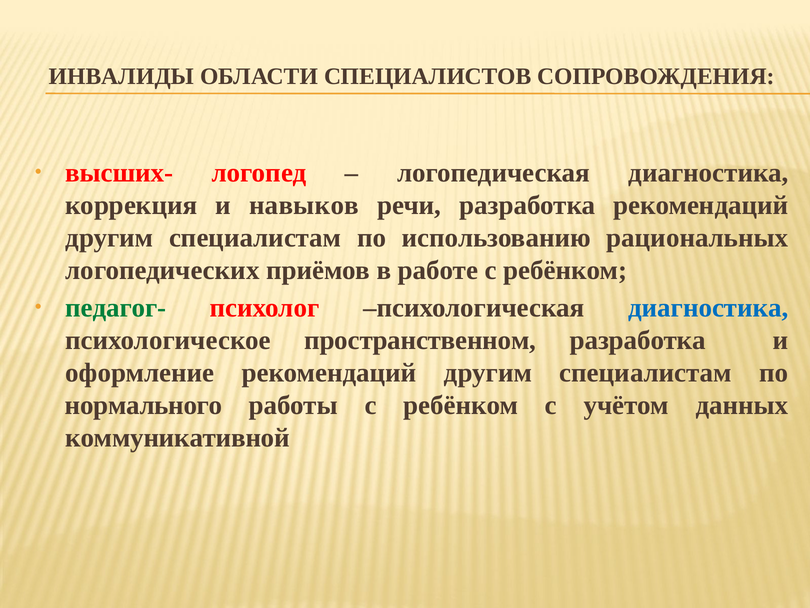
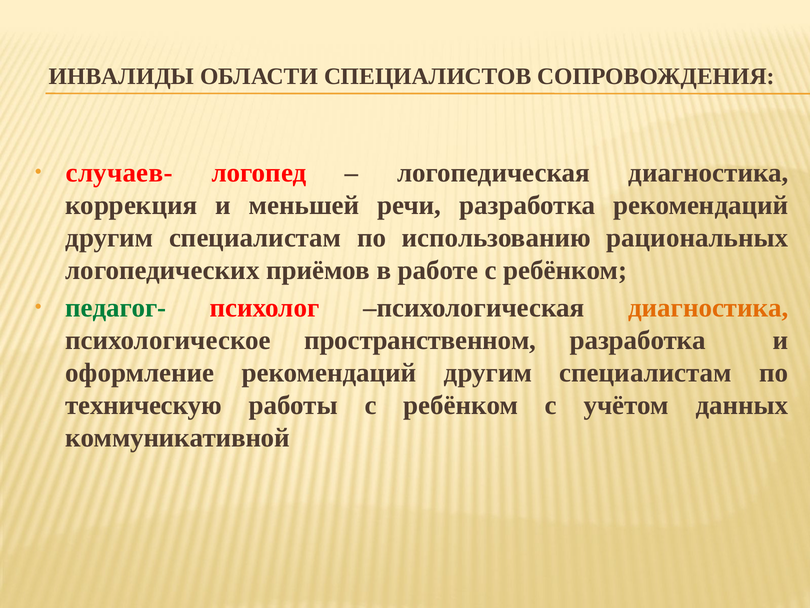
высших-: высших- -> случаев- (119, 173)
навыков: навыков -> меньшей (304, 205)
диагностика colour: blue -> orange (708, 308)
нормального: нормального -> техническую (144, 405)
